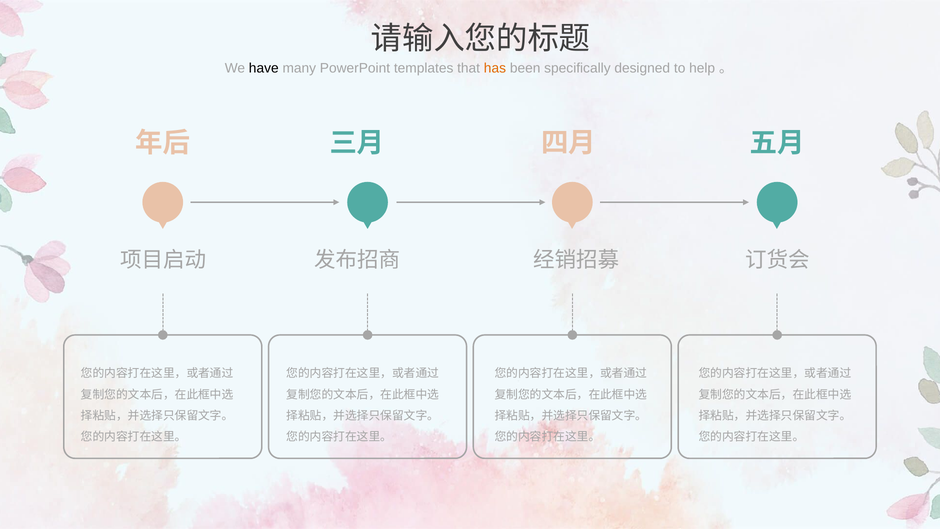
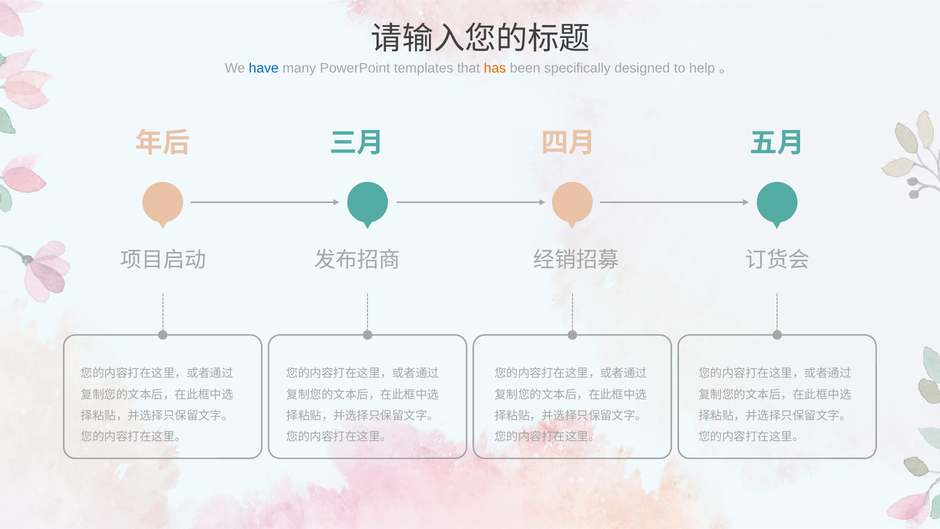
have colour: black -> blue (264, 68)
